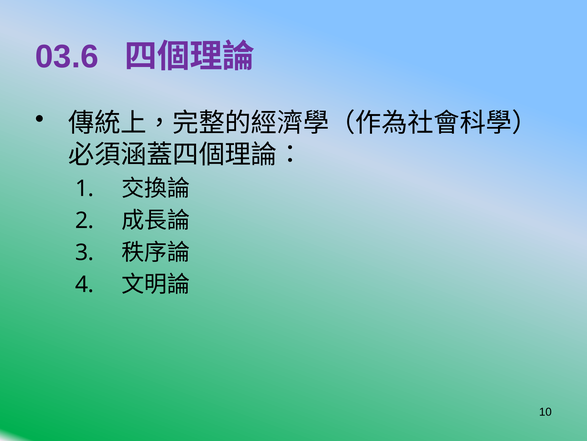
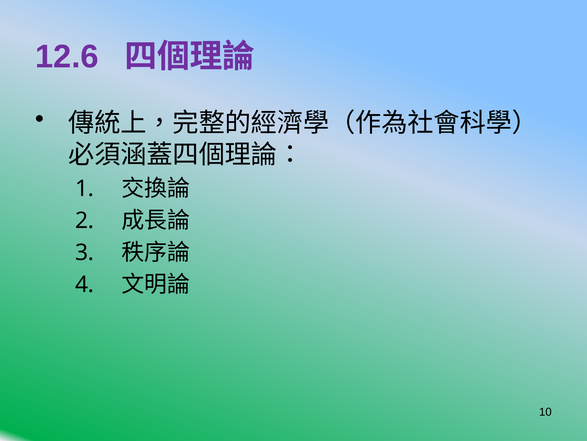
03.6: 03.6 -> 12.6 (67, 57)
